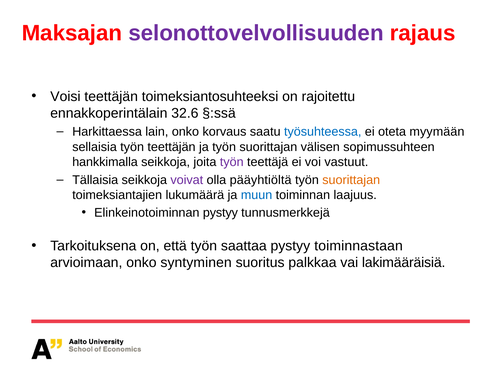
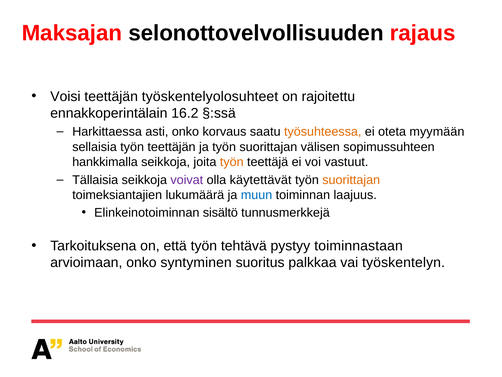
selonottovelvollisuuden colour: purple -> black (256, 33)
toimeksiantosuhteeksi: toimeksiantosuhteeksi -> työskentelyolosuhteet (210, 96)
32.6: 32.6 -> 16.2 (185, 113)
lain: lain -> asti (157, 132)
työsuhteessa colour: blue -> orange (323, 132)
työn colour: purple -> orange (232, 162)
pääyhtiöltä: pääyhtiöltä -> käytettävät (261, 180)
Elinkeinotoiminnan pystyy: pystyy -> sisältö (220, 213)
saattaa: saattaa -> tehtävä (244, 246)
lakimääräisiä: lakimääräisiä -> työskentelyn (404, 262)
